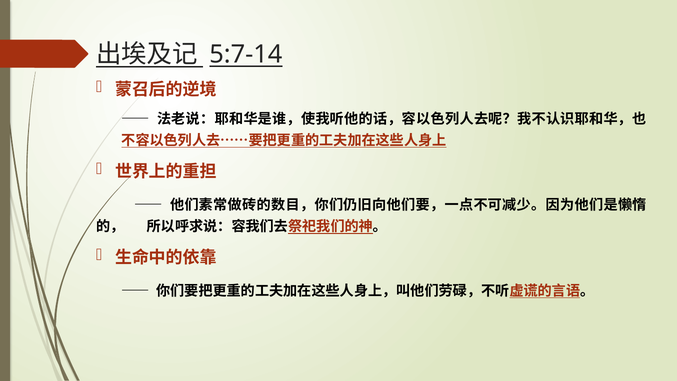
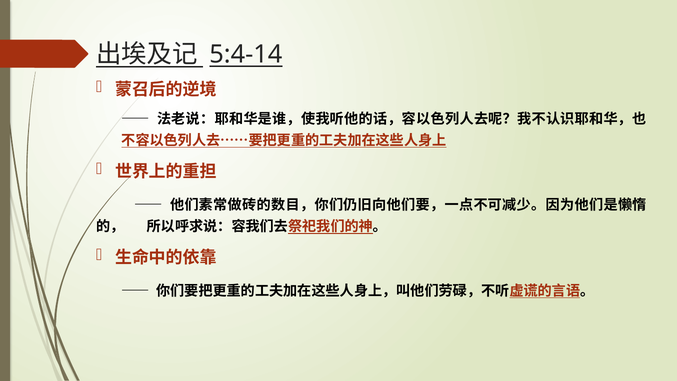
5:7-14: 5:7-14 -> 5:4-14 (246, 55)
